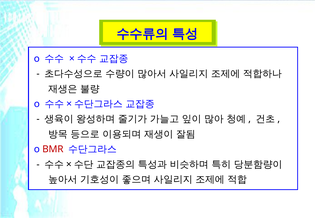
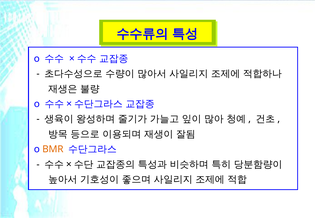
BMR colour: red -> orange (53, 149)
